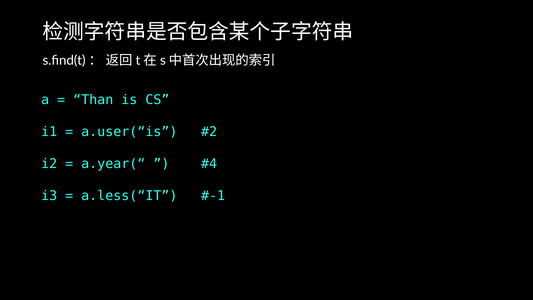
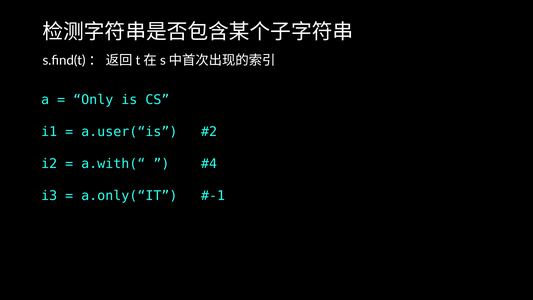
Than: Than -> Only (93, 100)
a.year(“: a.year(“ -> a.with(“ (113, 164)
a.less(“IT: a.less(“IT -> a.only(“IT (129, 196)
